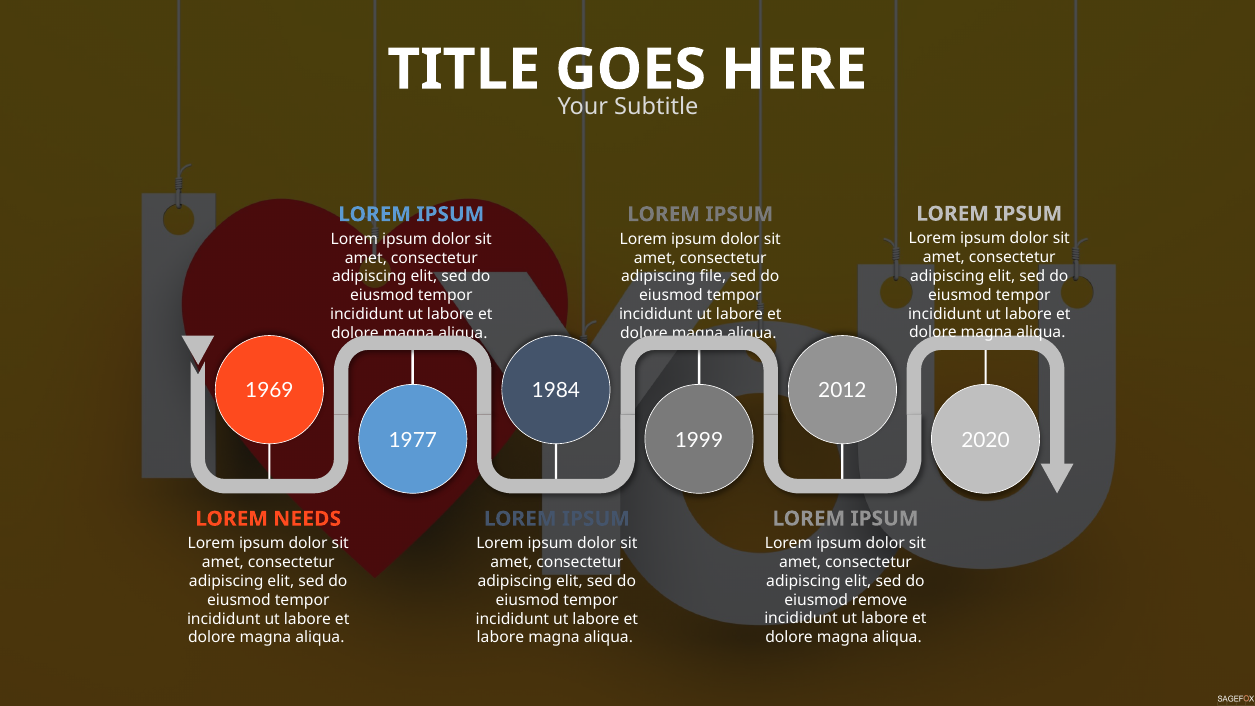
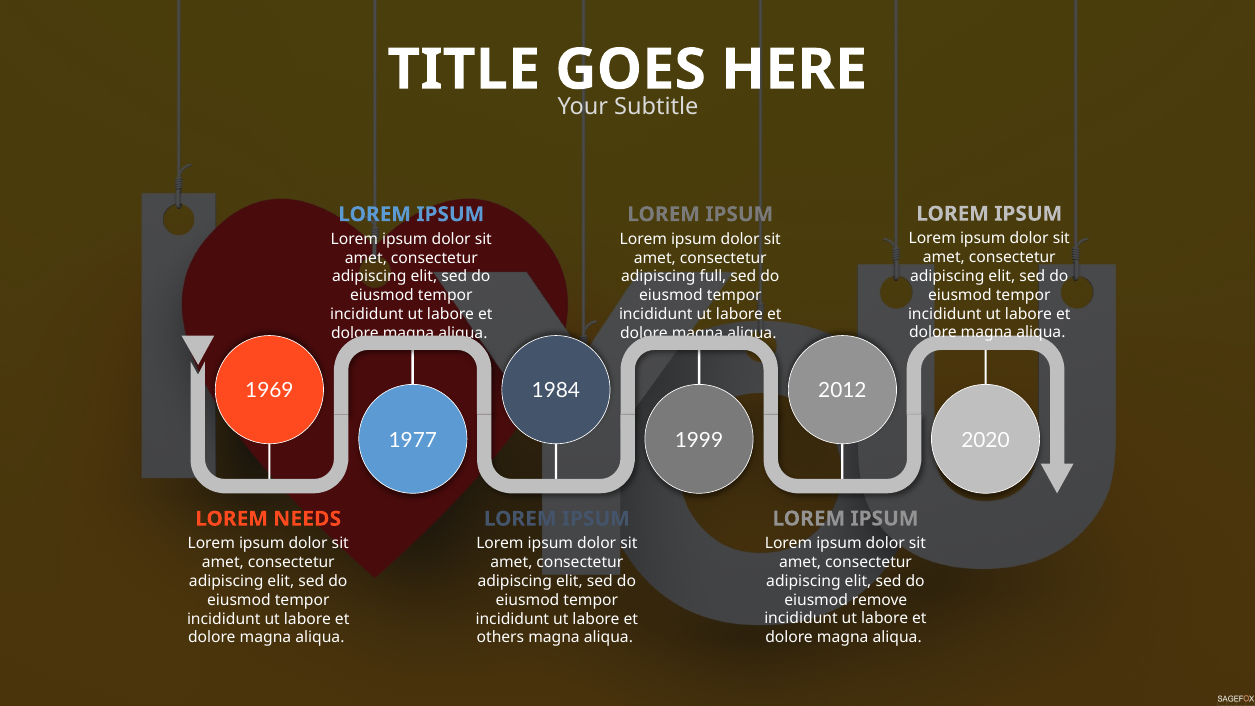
file: file -> full (713, 277)
labore: labore -> others (500, 638)
